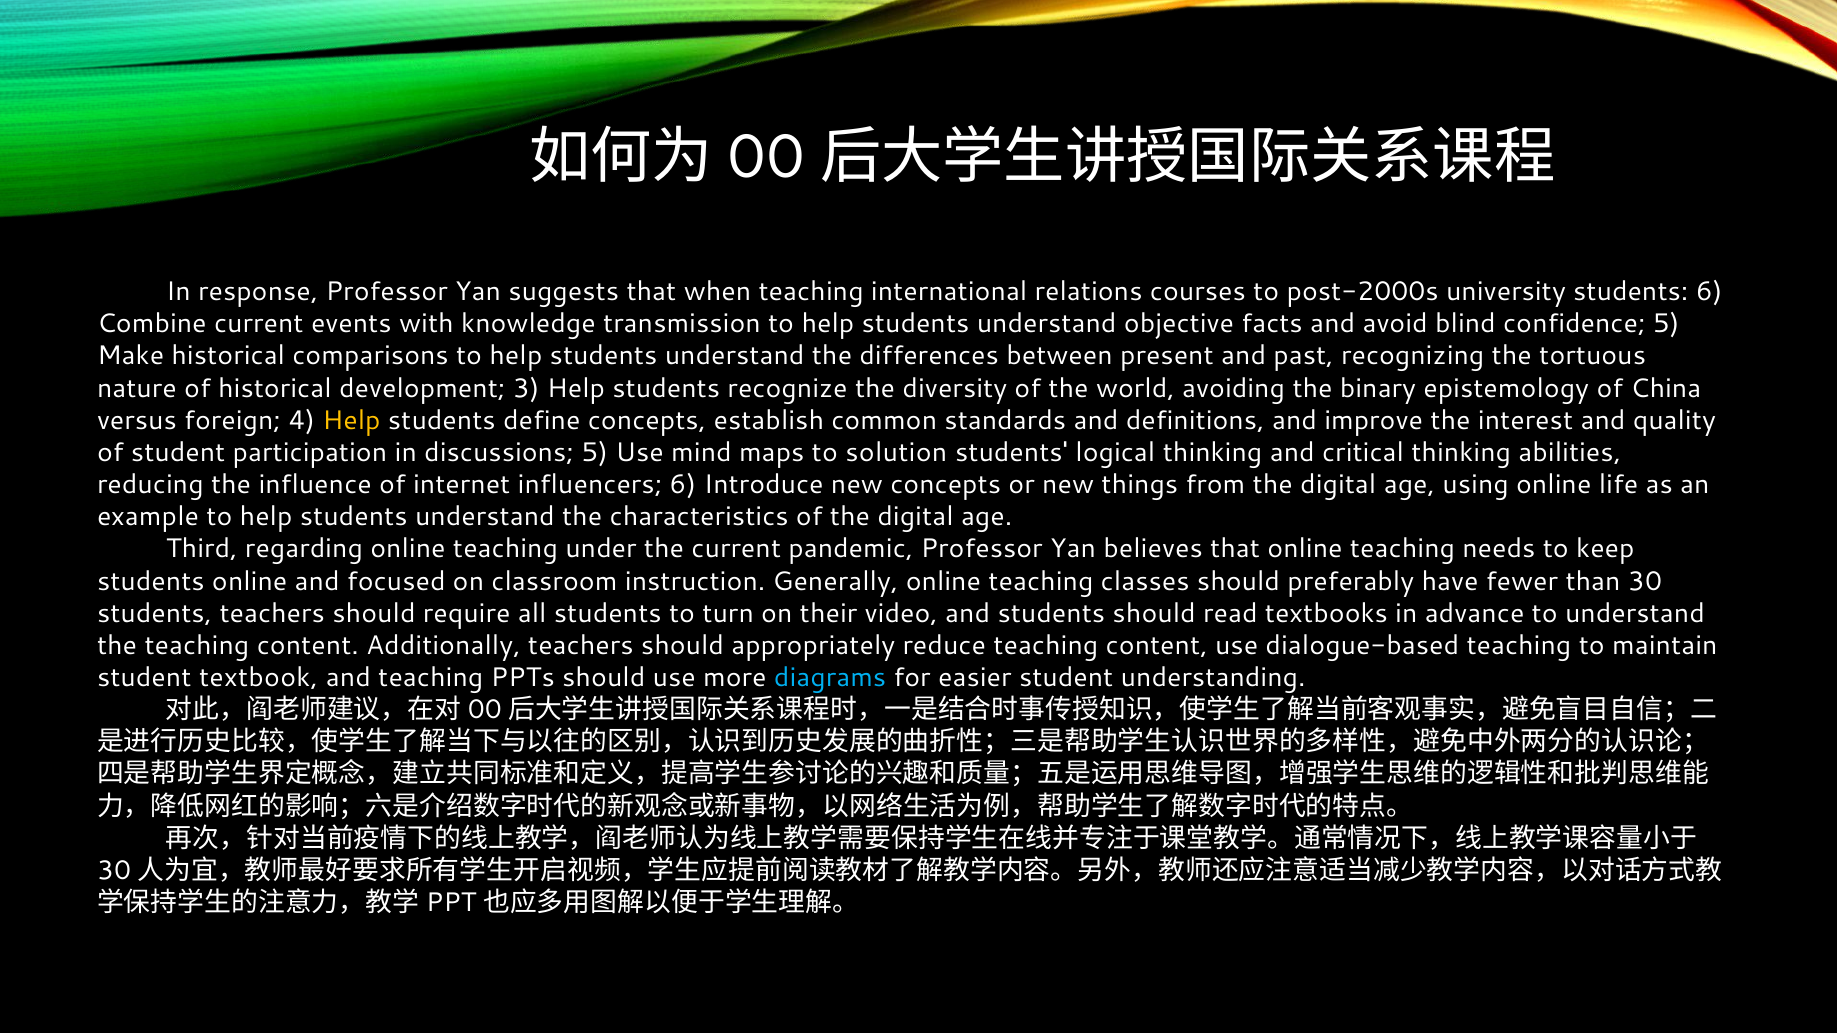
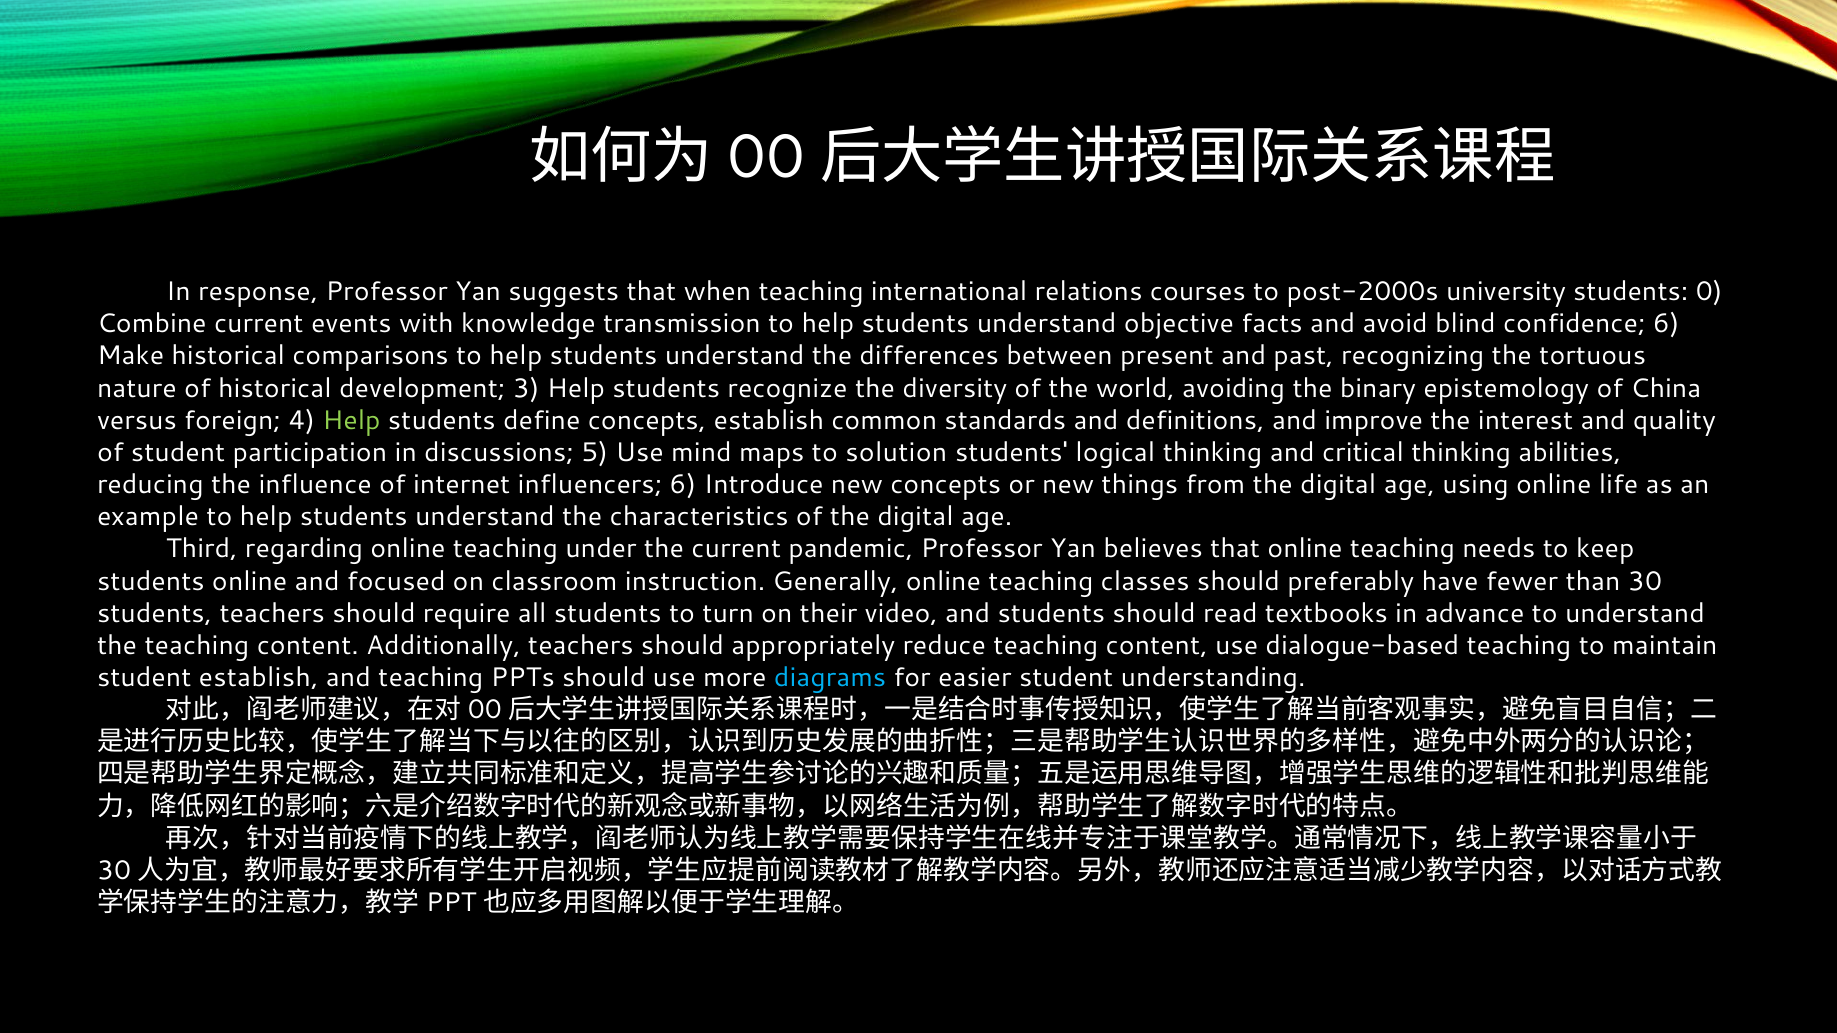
students 6: 6 -> 0 (1709, 292)
confidence 5: 5 -> 6 (1666, 324)
Help colour: yellow -> light green (352, 421)
student textbook: textbook -> establish (259, 678)
